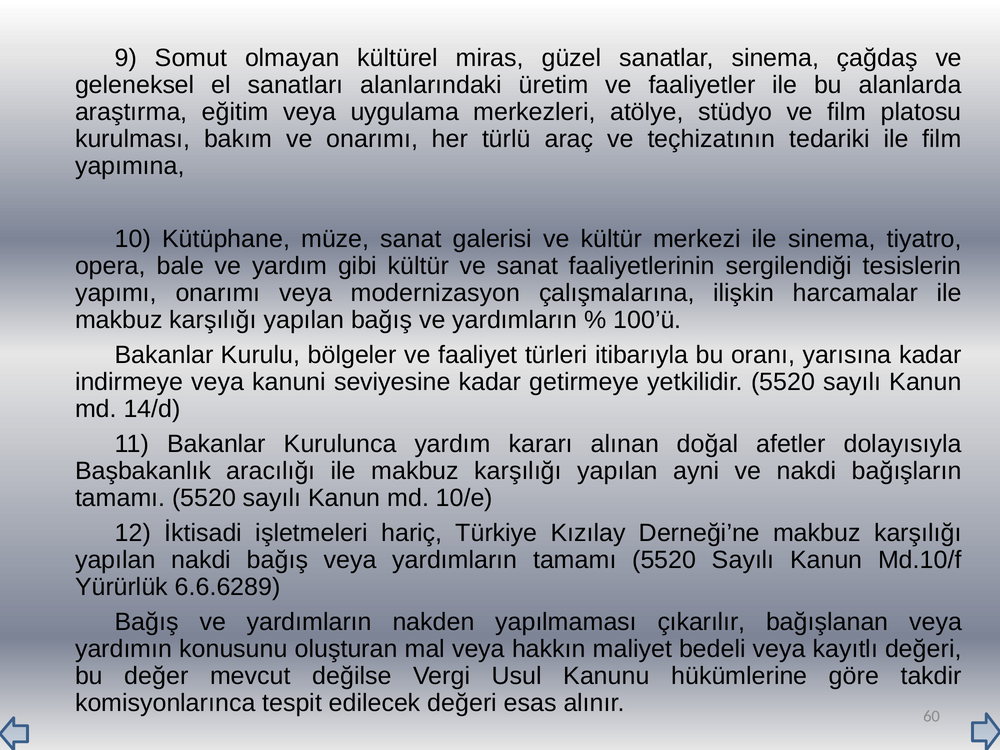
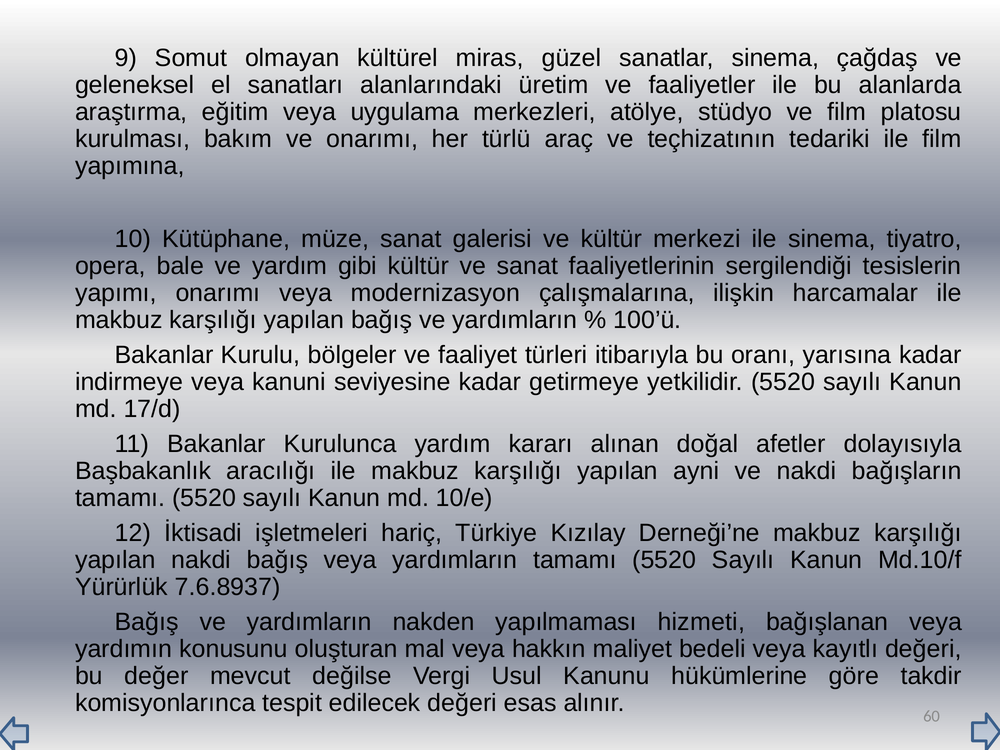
14/d: 14/d -> 17/d (152, 409)
6.6.6289: 6.6.6289 -> 7.6.8937 (228, 587)
çıkarılır: çıkarılır -> hizmeti (701, 622)
